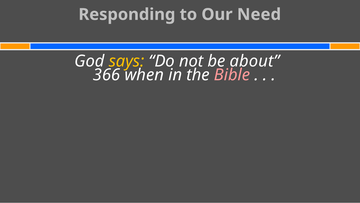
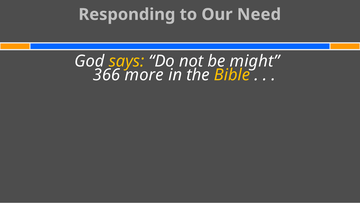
about: about -> might (255, 61)
when: when -> more (144, 75)
Bible colour: pink -> yellow (232, 75)
